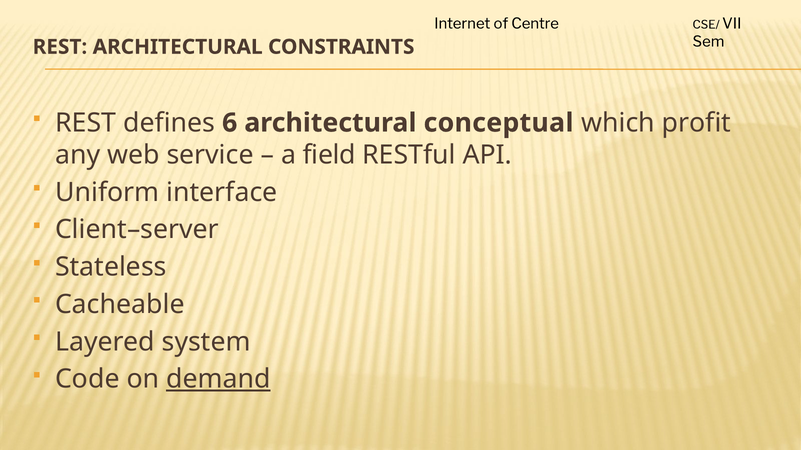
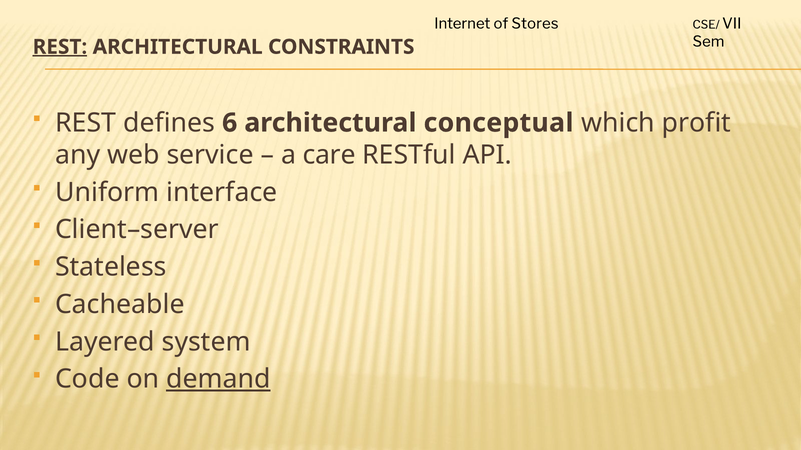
Centre: Centre -> Stores (535, 24)
REST underline: none -> present (60, 47)
field: field -> care (329, 155)
